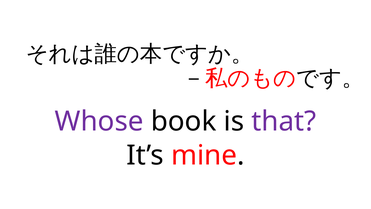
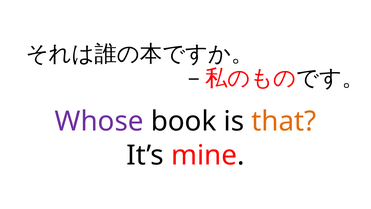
that colour: purple -> orange (284, 121)
